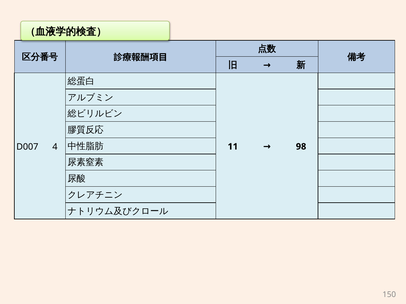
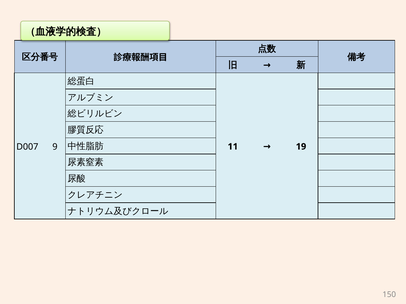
4: 4 -> 9 (55, 147)
98: 98 -> 19 (301, 147)
